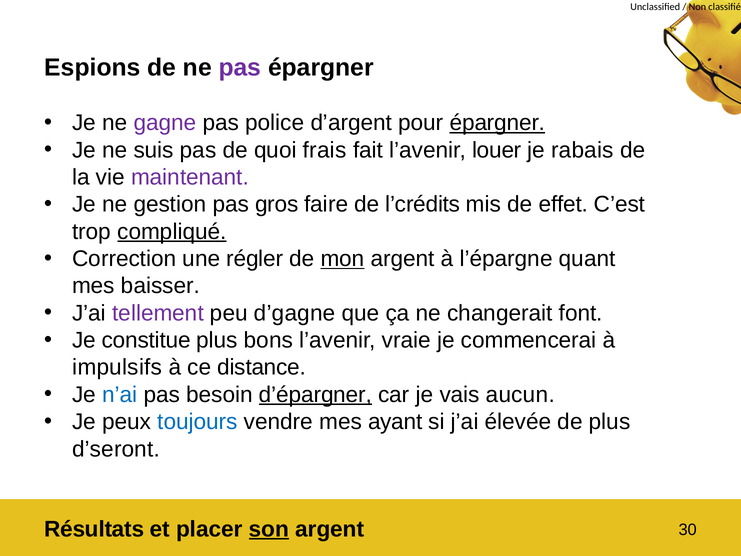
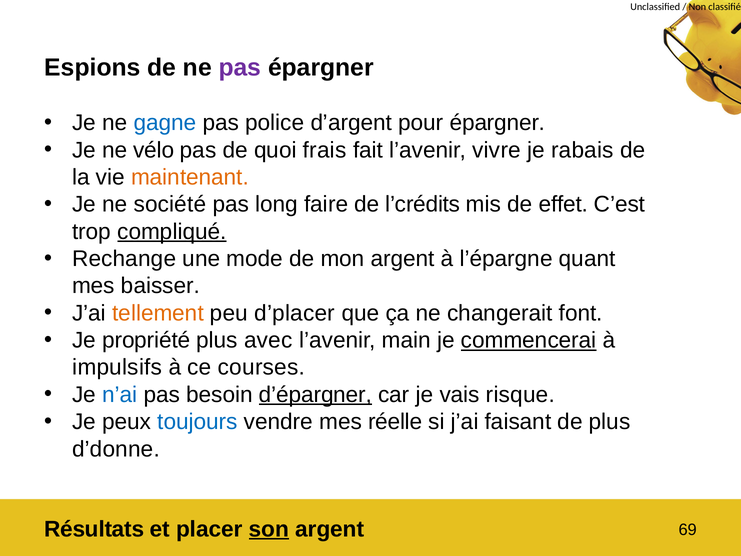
gagne colour: purple -> blue (165, 123)
épargner underline: present -> none (497, 123)
suis: suis -> vélo (154, 150)
louer: louer -> vivre (497, 150)
maintenant colour: purple -> orange (190, 177)
gestion: gestion -> société (170, 204)
gros: gros -> long (277, 204)
Correction: Correction -> Rechange (124, 259)
régler: régler -> mode (255, 259)
mon underline: present -> none (343, 259)
tellement colour: purple -> orange (158, 313)
d’gagne: d’gagne -> d’placer (295, 313)
constitue: constitue -> propriété (146, 340)
bons: bons -> avec (268, 340)
vraie: vraie -> main (406, 340)
commencerai underline: none -> present (529, 340)
distance: distance -> courses (261, 367)
aucun: aucun -> risque (520, 395)
ayant: ayant -> réelle (395, 422)
élevée: élevée -> faisant (518, 422)
d’seront: d’seront -> d’donne (116, 449)
30: 30 -> 69 (688, 529)
